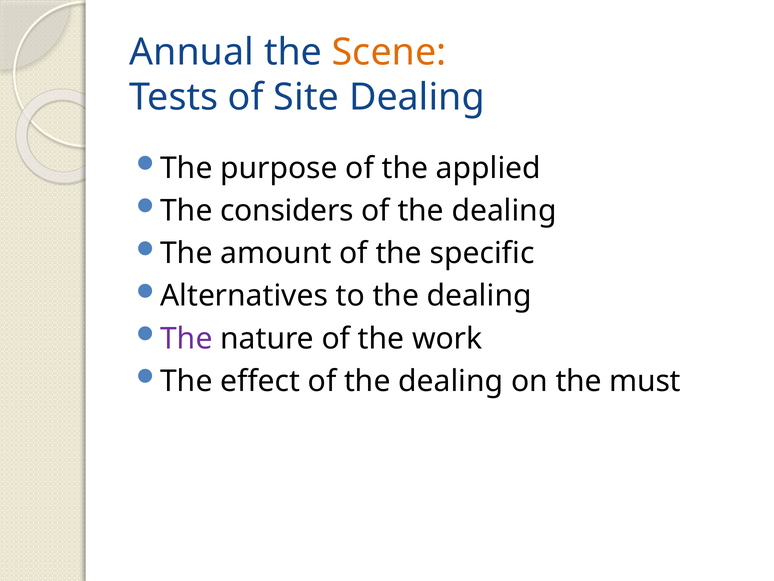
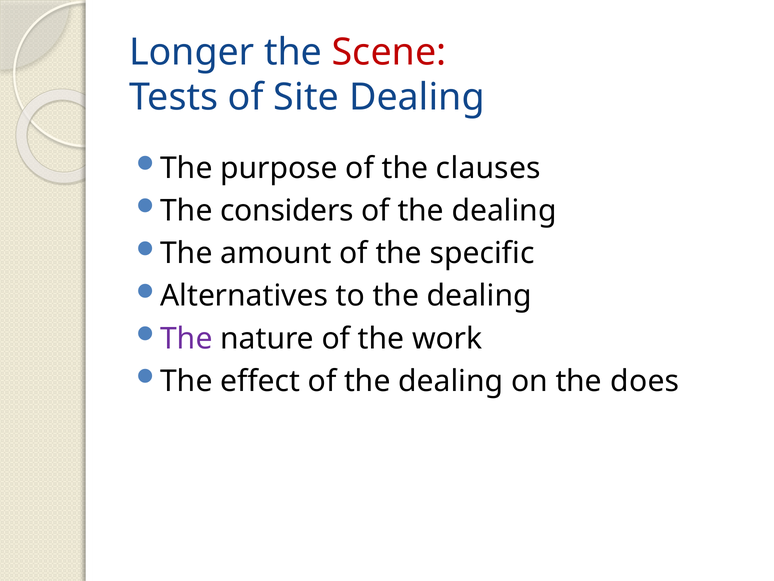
Annual: Annual -> Longer (192, 52)
Scene colour: orange -> red (389, 52)
applied: applied -> clauses (488, 168)
must: must -> does (645, 381)
